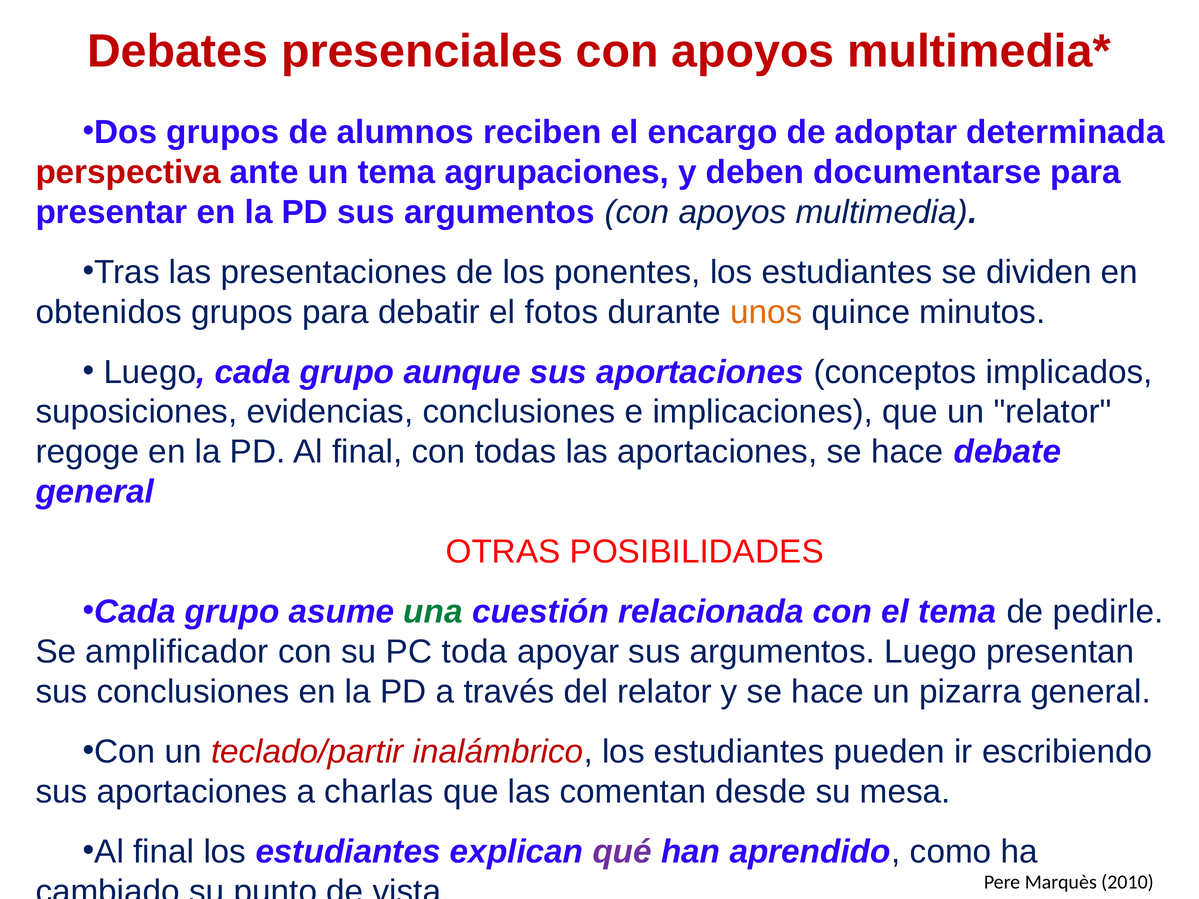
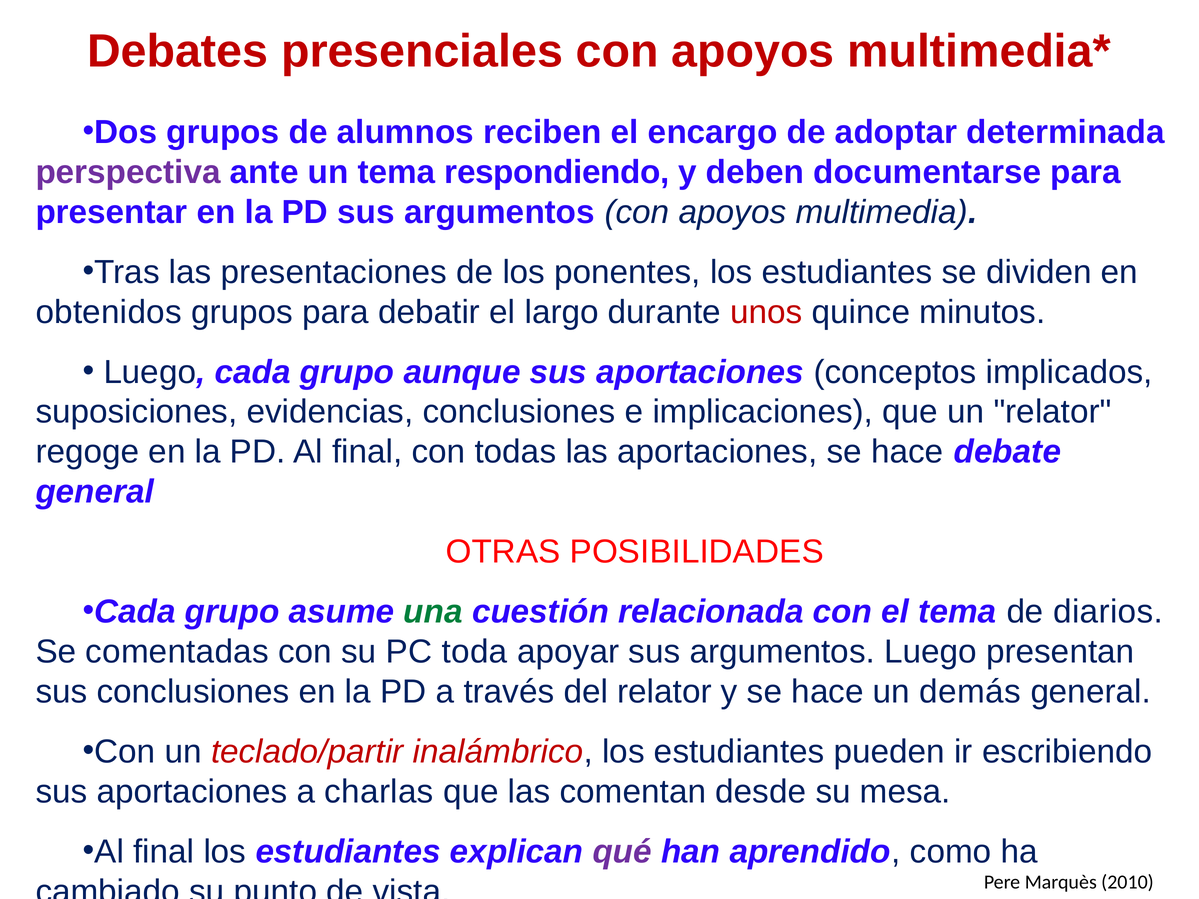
perspectiva colour: red -> purple (128, 172)
agrupaciones: agrupaciones -> respondiendo (557, 172)
fotos: fotos -> largo (562, 312)
unos colour: orange -> red (766, 312)
pedirle: pedirle -> diarios (1108, 612)
amplificador: amplificador -> comentadas (177, 652)
pizarra: pizarra -> demás (970, 692)
